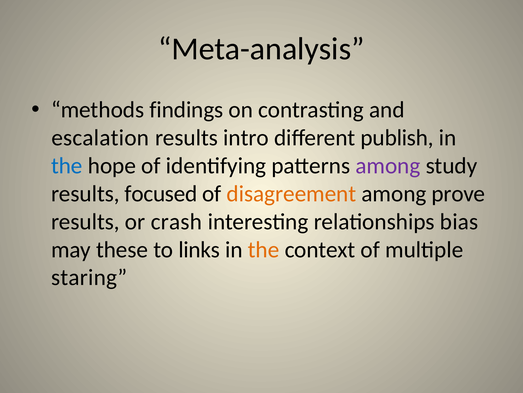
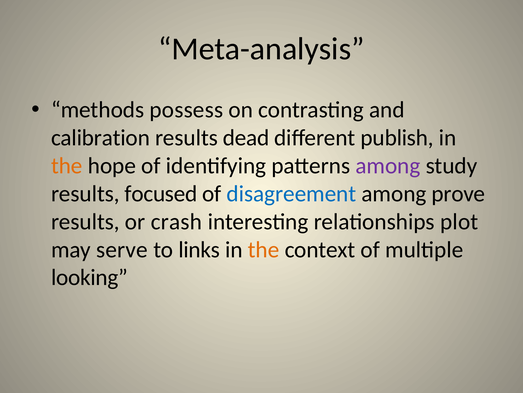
findings: findings -> possess (186, 110)
escalation: escalation -> calibration (100, 138)
intro: intro -> dead (246, 138)
the colour: blue -> orange (67, 166)
disagreement colour: orange -> blue (291, 193)
bias: bias -> plot (459, 221)
these: these -> serve (122, 249)
staring: staring -> looking (89, 277)
